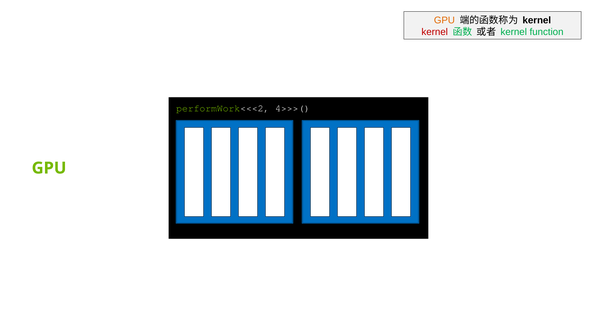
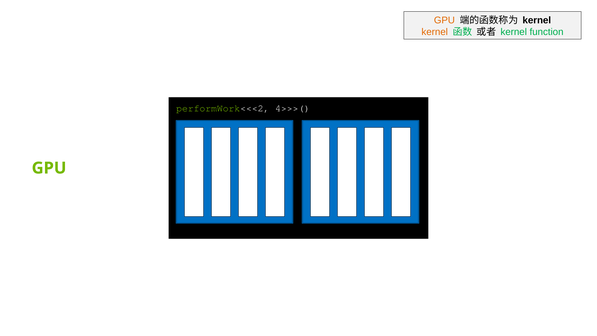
kernel colour: red -> orange (435, 32)
